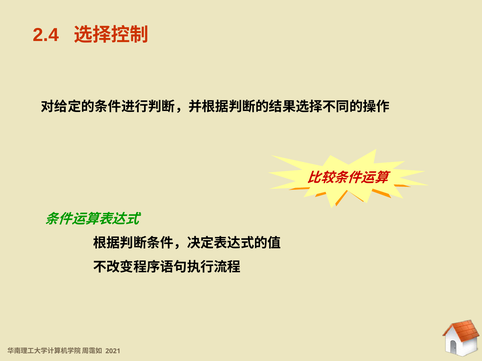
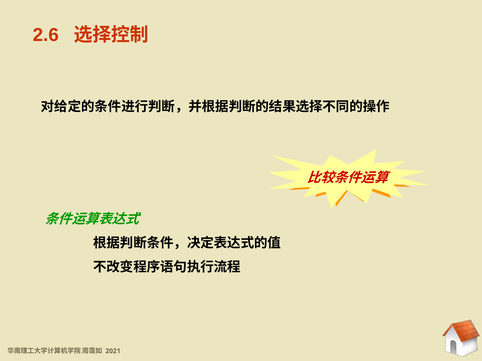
2.4: 2.4 -> 2.6 (46, 35)
